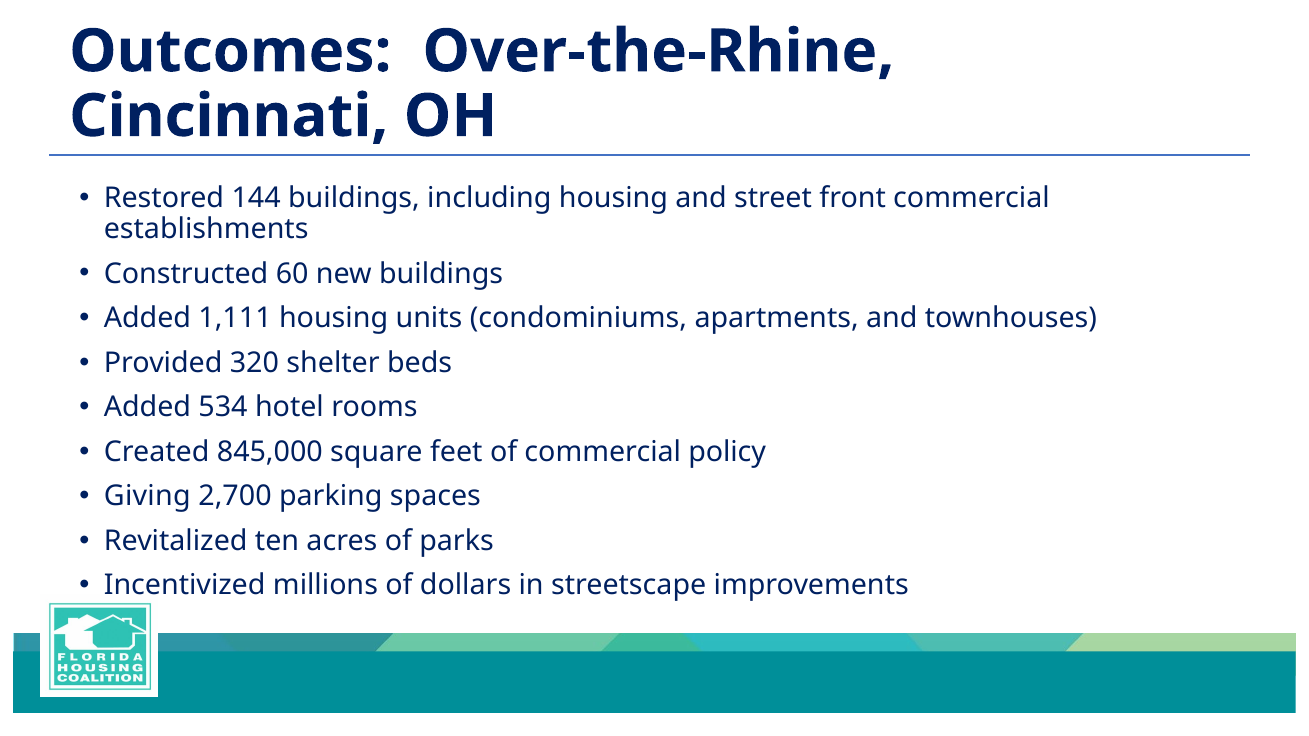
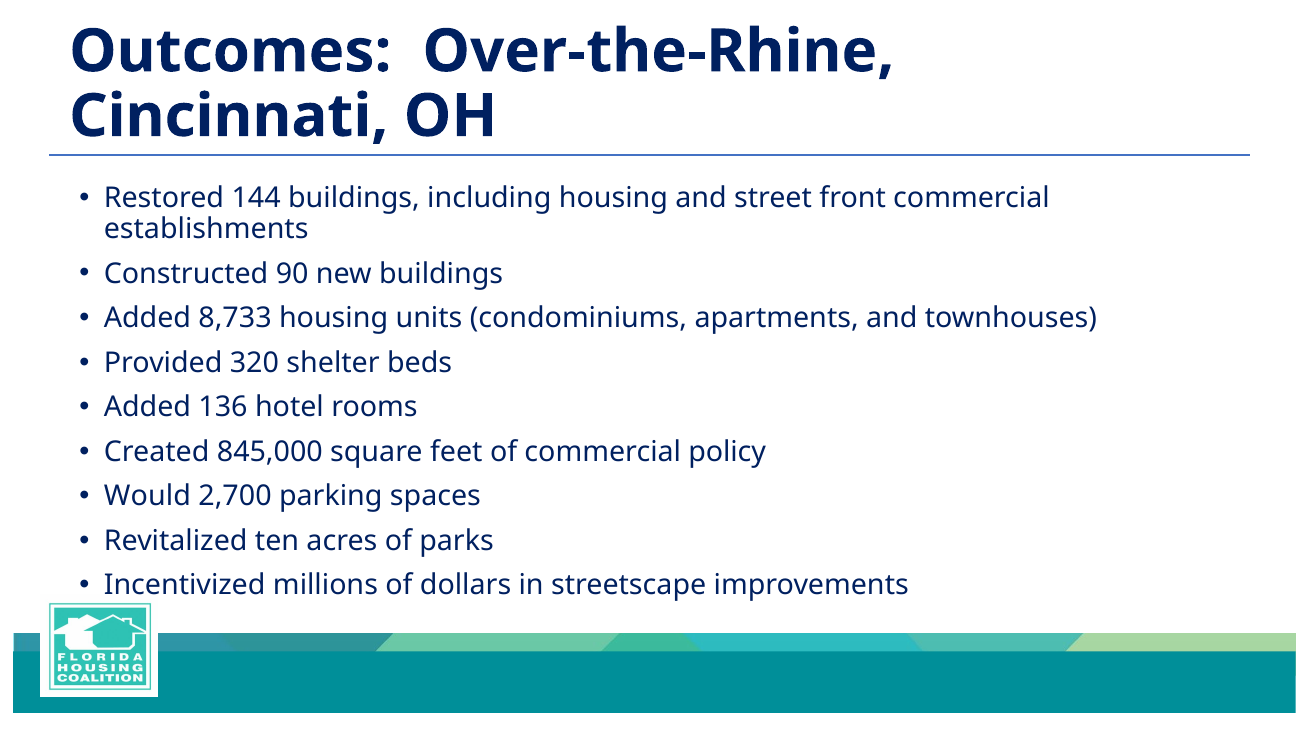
60: 60 -> 90 (292, 274)
1,111: 1,111 -> 8,733 (235, 318)
534: 534 -> 136 (223, 407)
Giving: Giving -> Would (147, 497)
